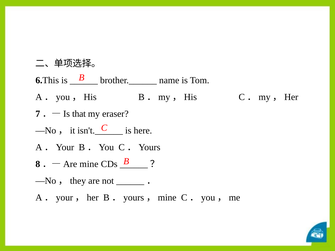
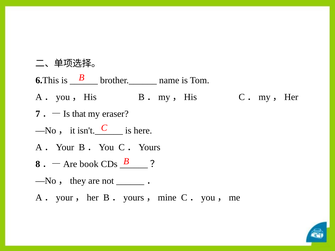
mine: mine -> book (89, 164)
